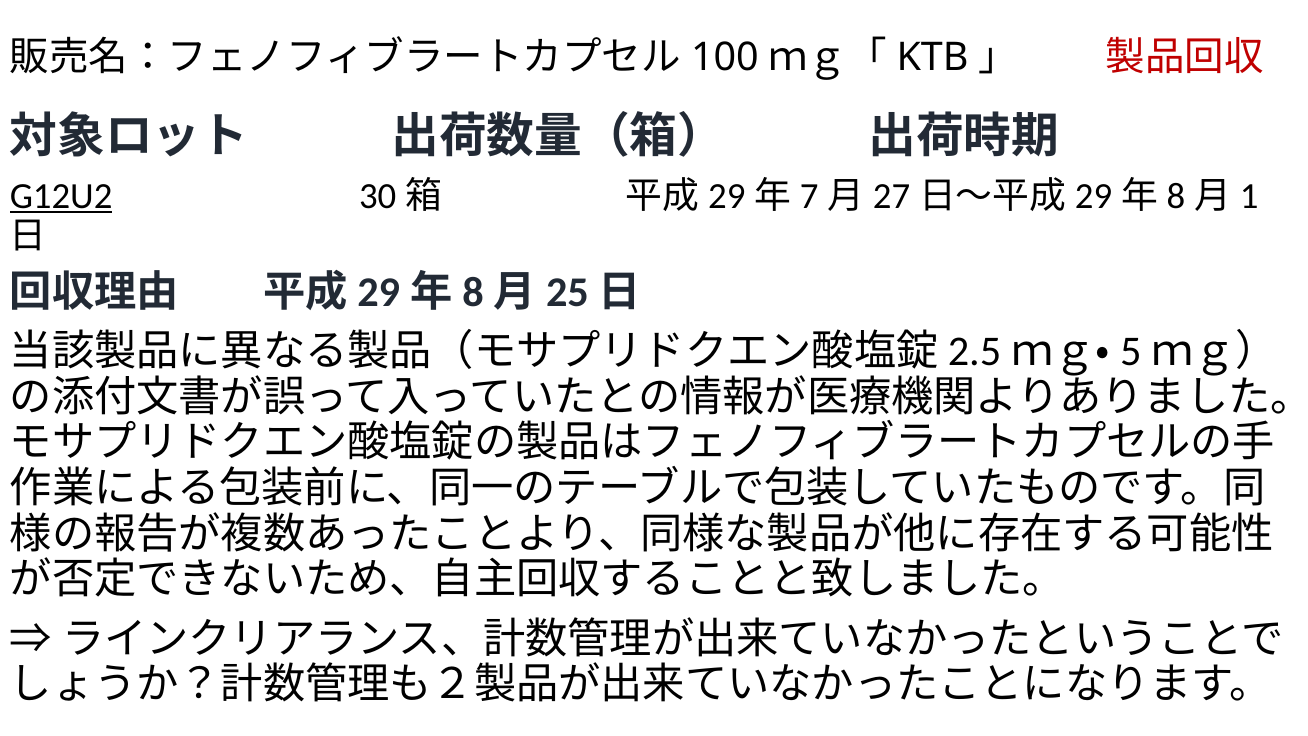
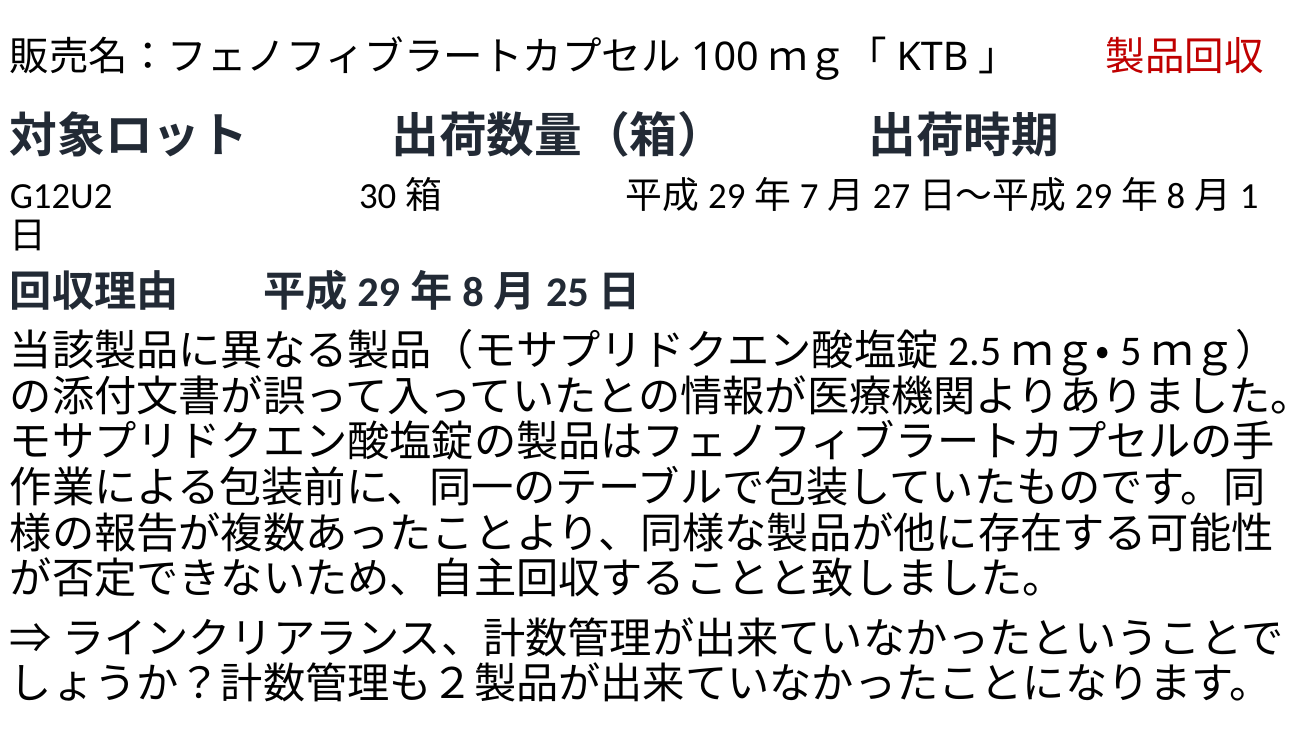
G12U2 underline: present -> none (61, 196)
